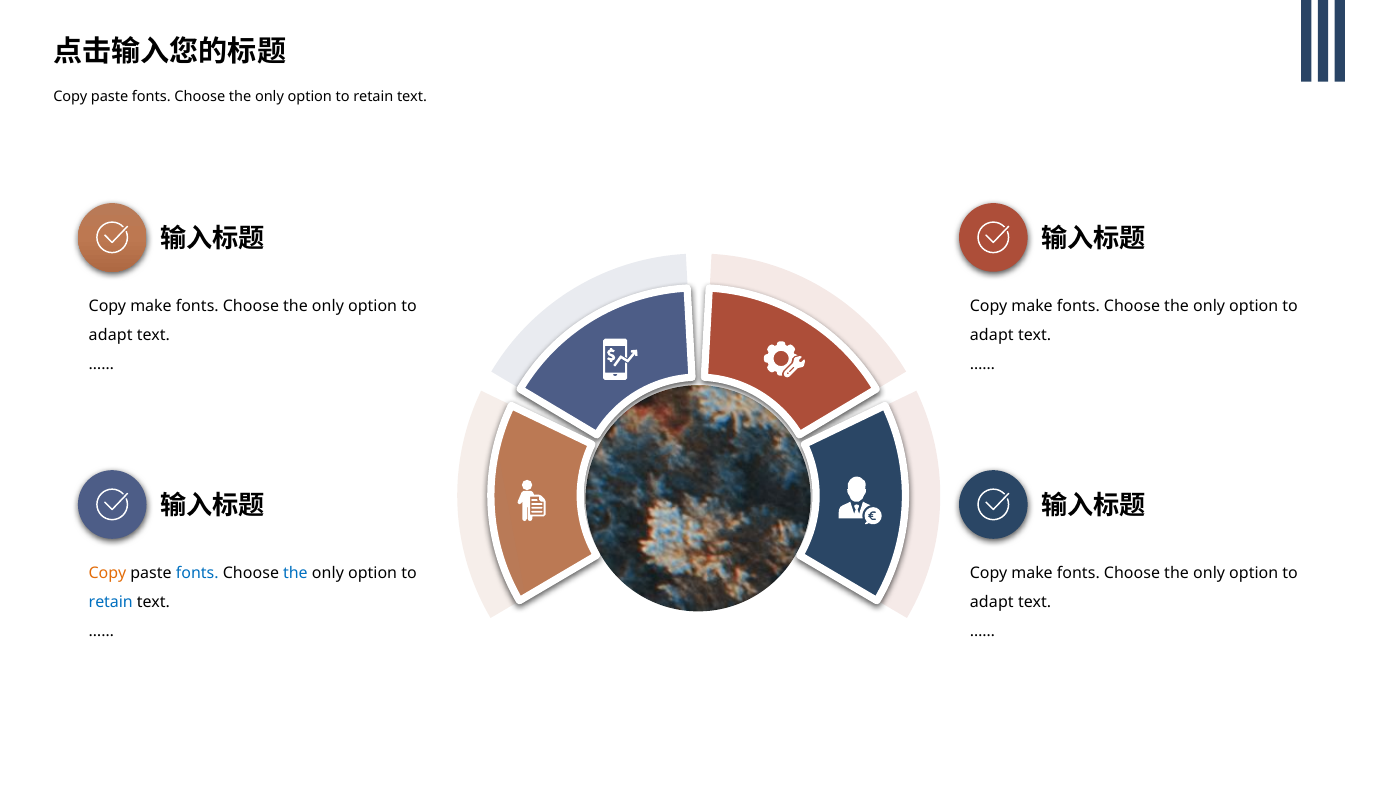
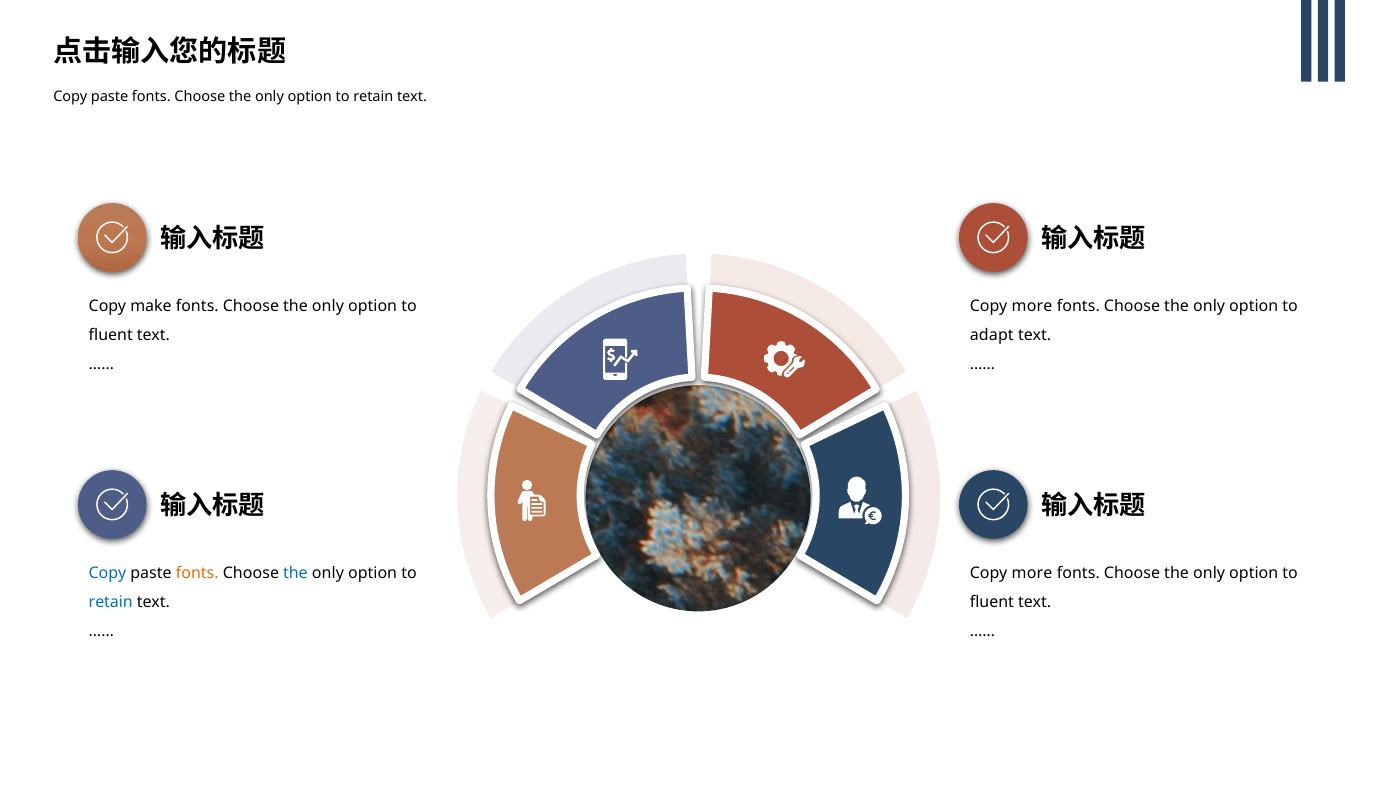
make: make -> more (1032, 306)
adapt: adapt -> fluent (111, 335)
Copy colour: orange -> blue (107, 573)
fonts colour: blue -> orange (197, 573)
make: make -> more (1032, 573)
adapt: adapt -> fluent (992, 602)
